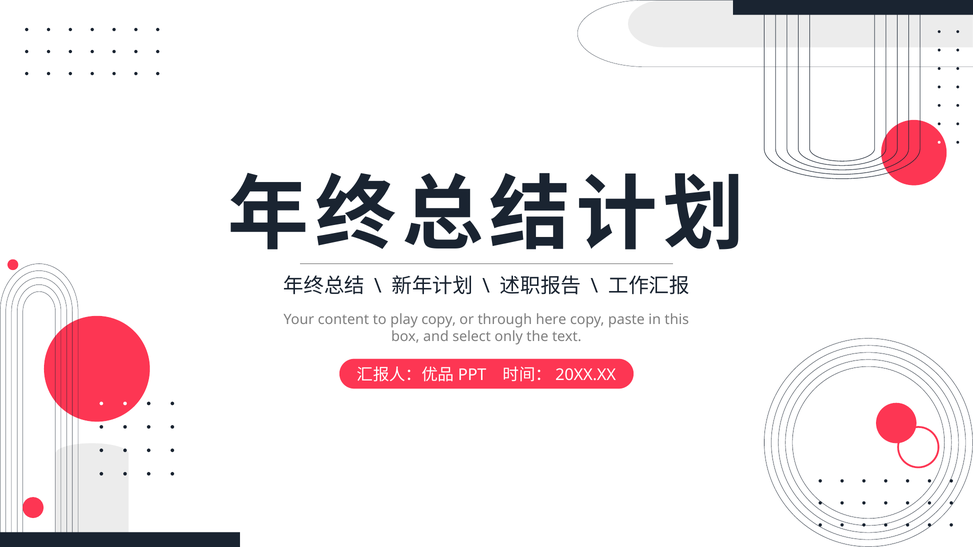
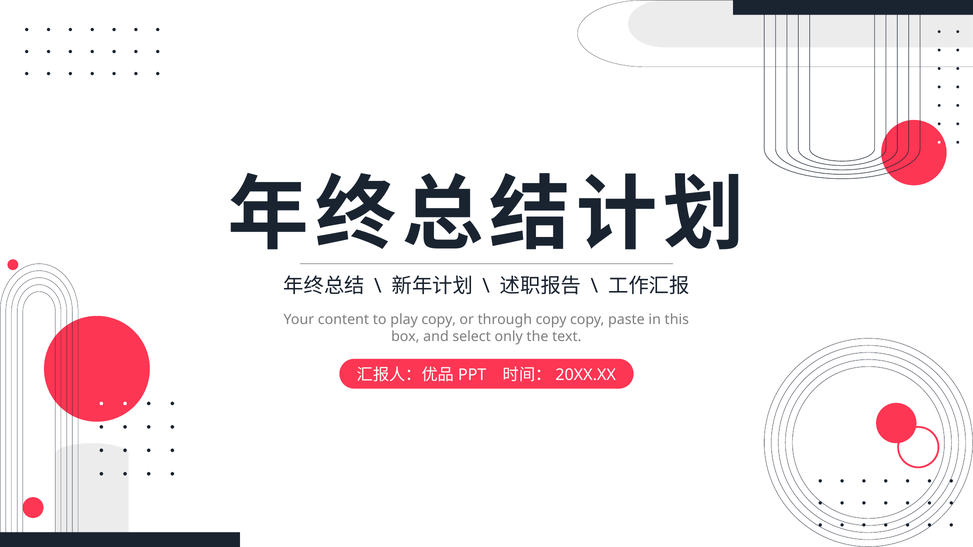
through here: here -> copy (551, 320)
